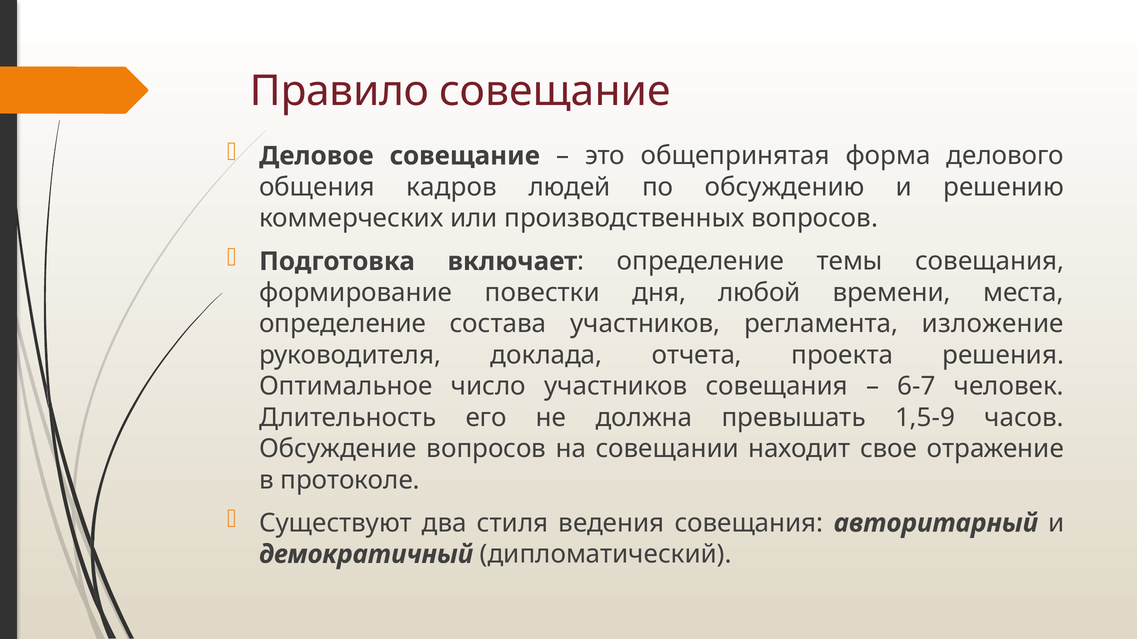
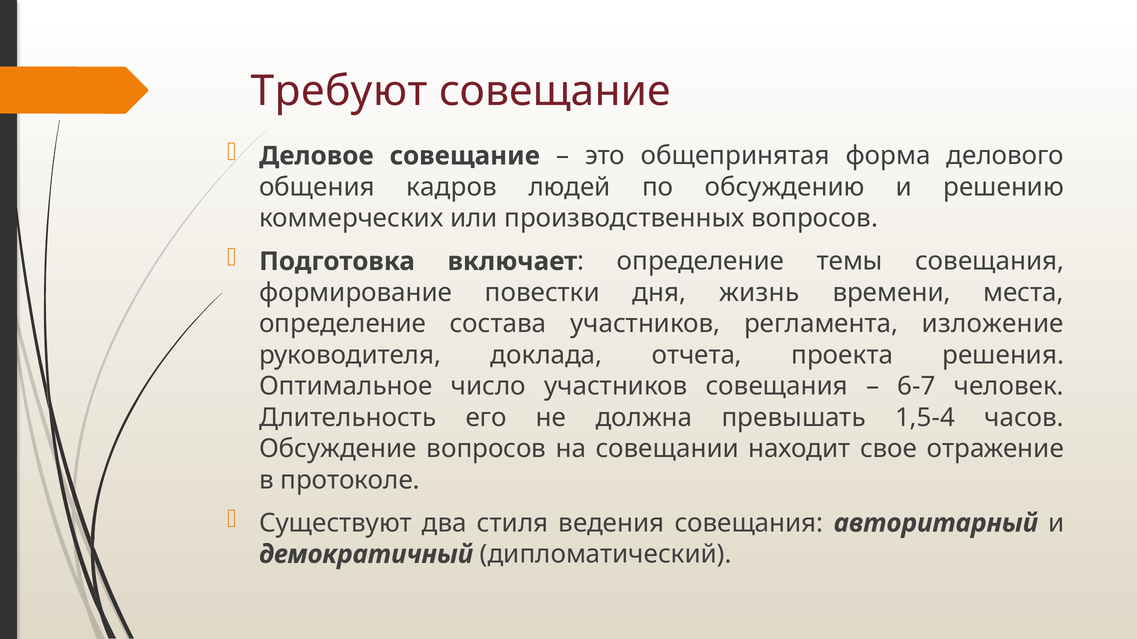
Правило: Правило -> Требуют (339, 91)
любой: любой -> жизнь (759, 293)
1,5-9: 1,5-9 -> 1,5-4 (925, 418)
